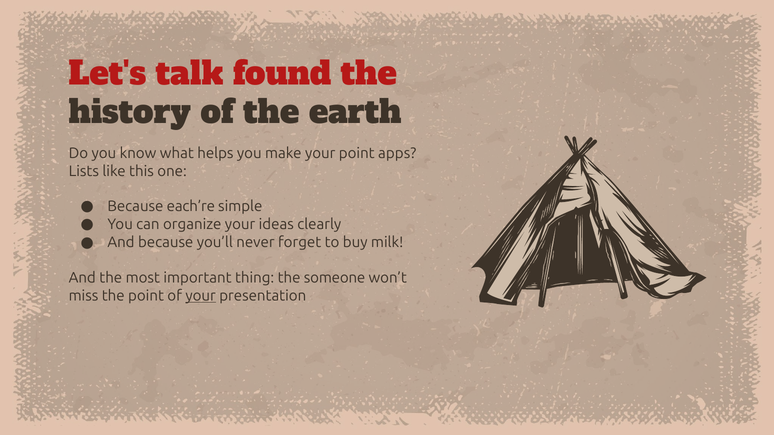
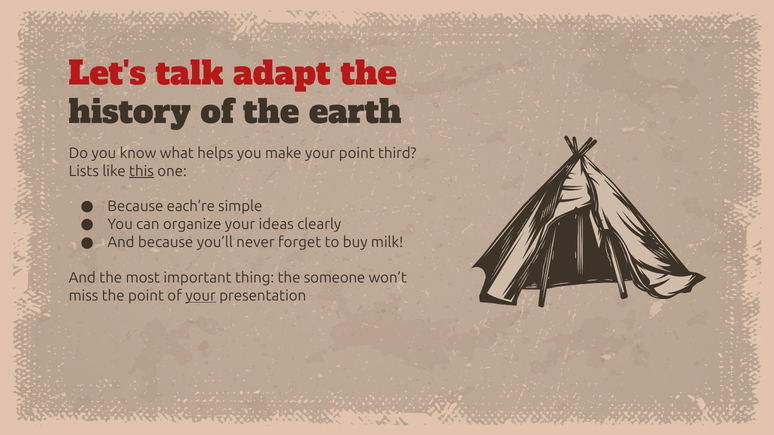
found: found -> adapt (282, 74)
apps: apps -> third (397, 153)
this underline: none -> present (141, 171)
